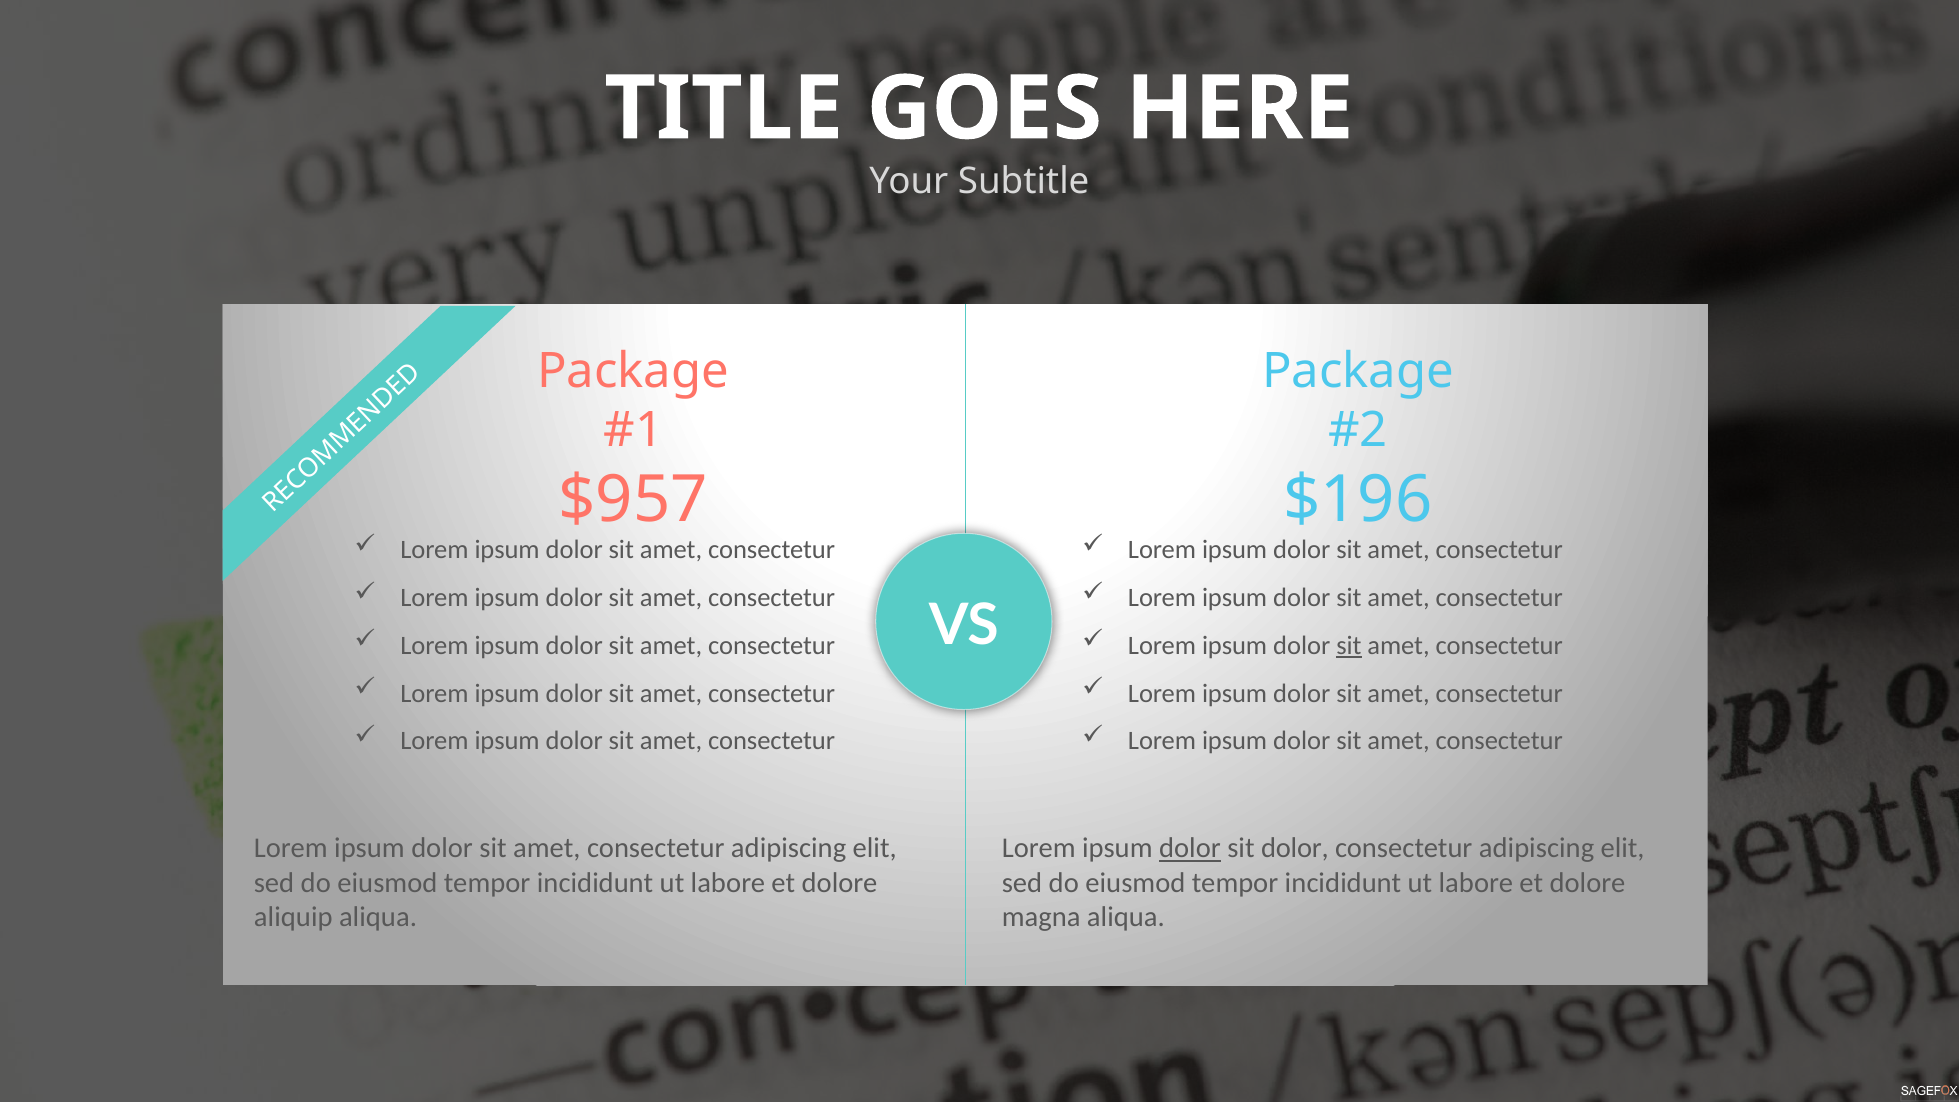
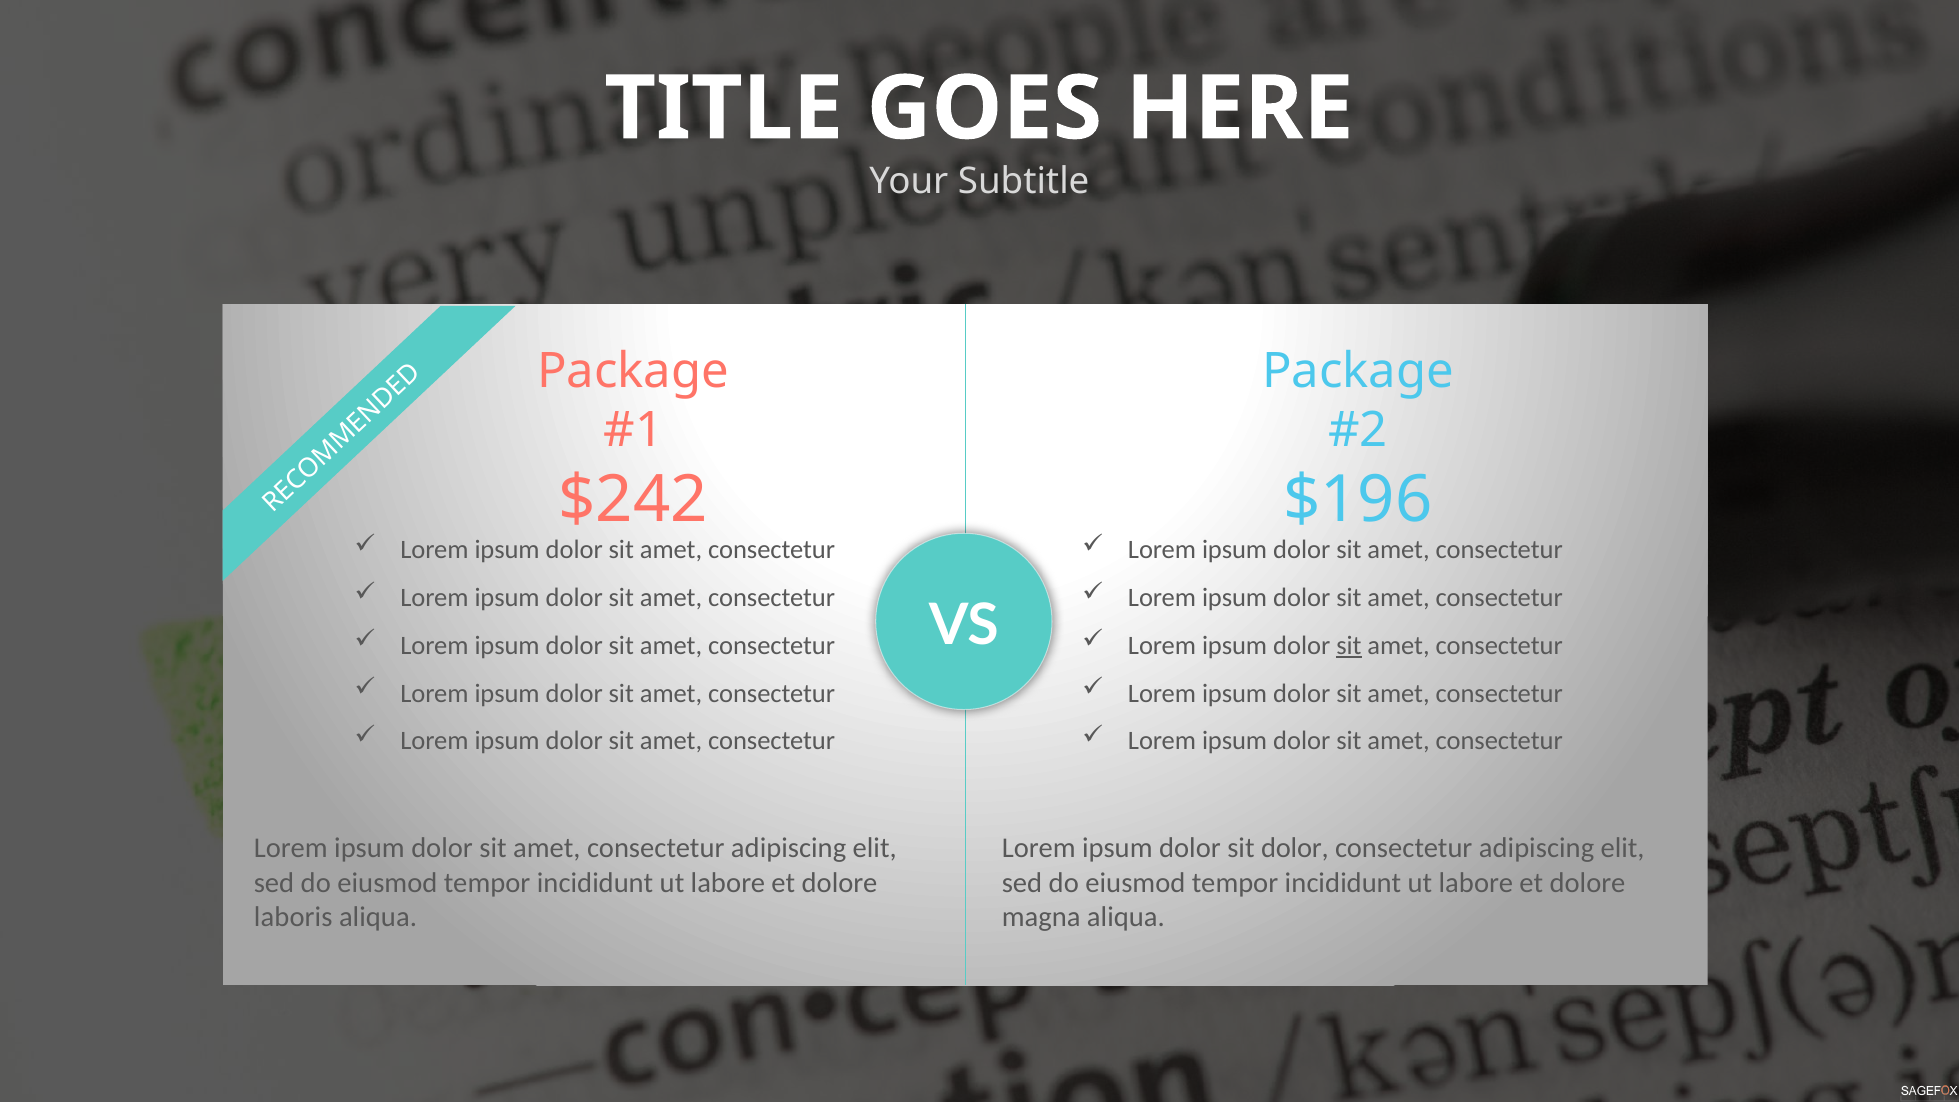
$957: $957 -> $242 (633, 500)
dolor underline: present -> none (1190, 848)
aliquip: aliquip -> laboris (293, 917)
